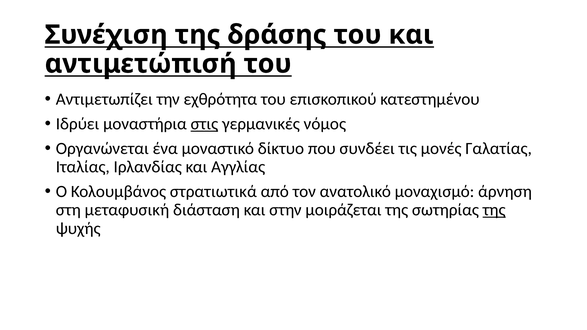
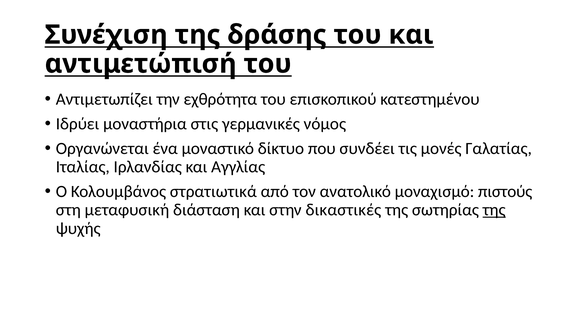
στις underline: present -> none (204, 124)
άρνηση: άρνηση -> πιστούς (505, 192)
μοιράζεται: μοιράζεται -> δικαστικές (343, 210)
